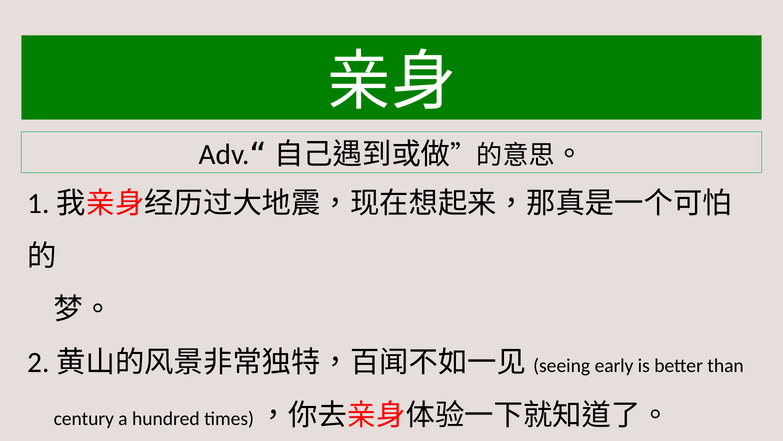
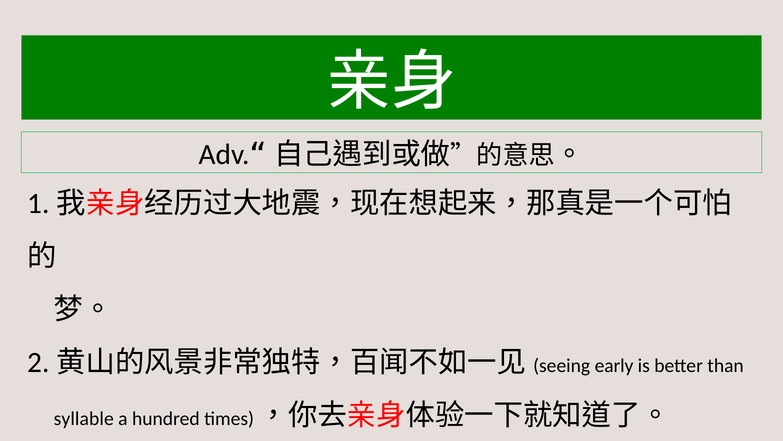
century: century -> syllable (84, 418)
